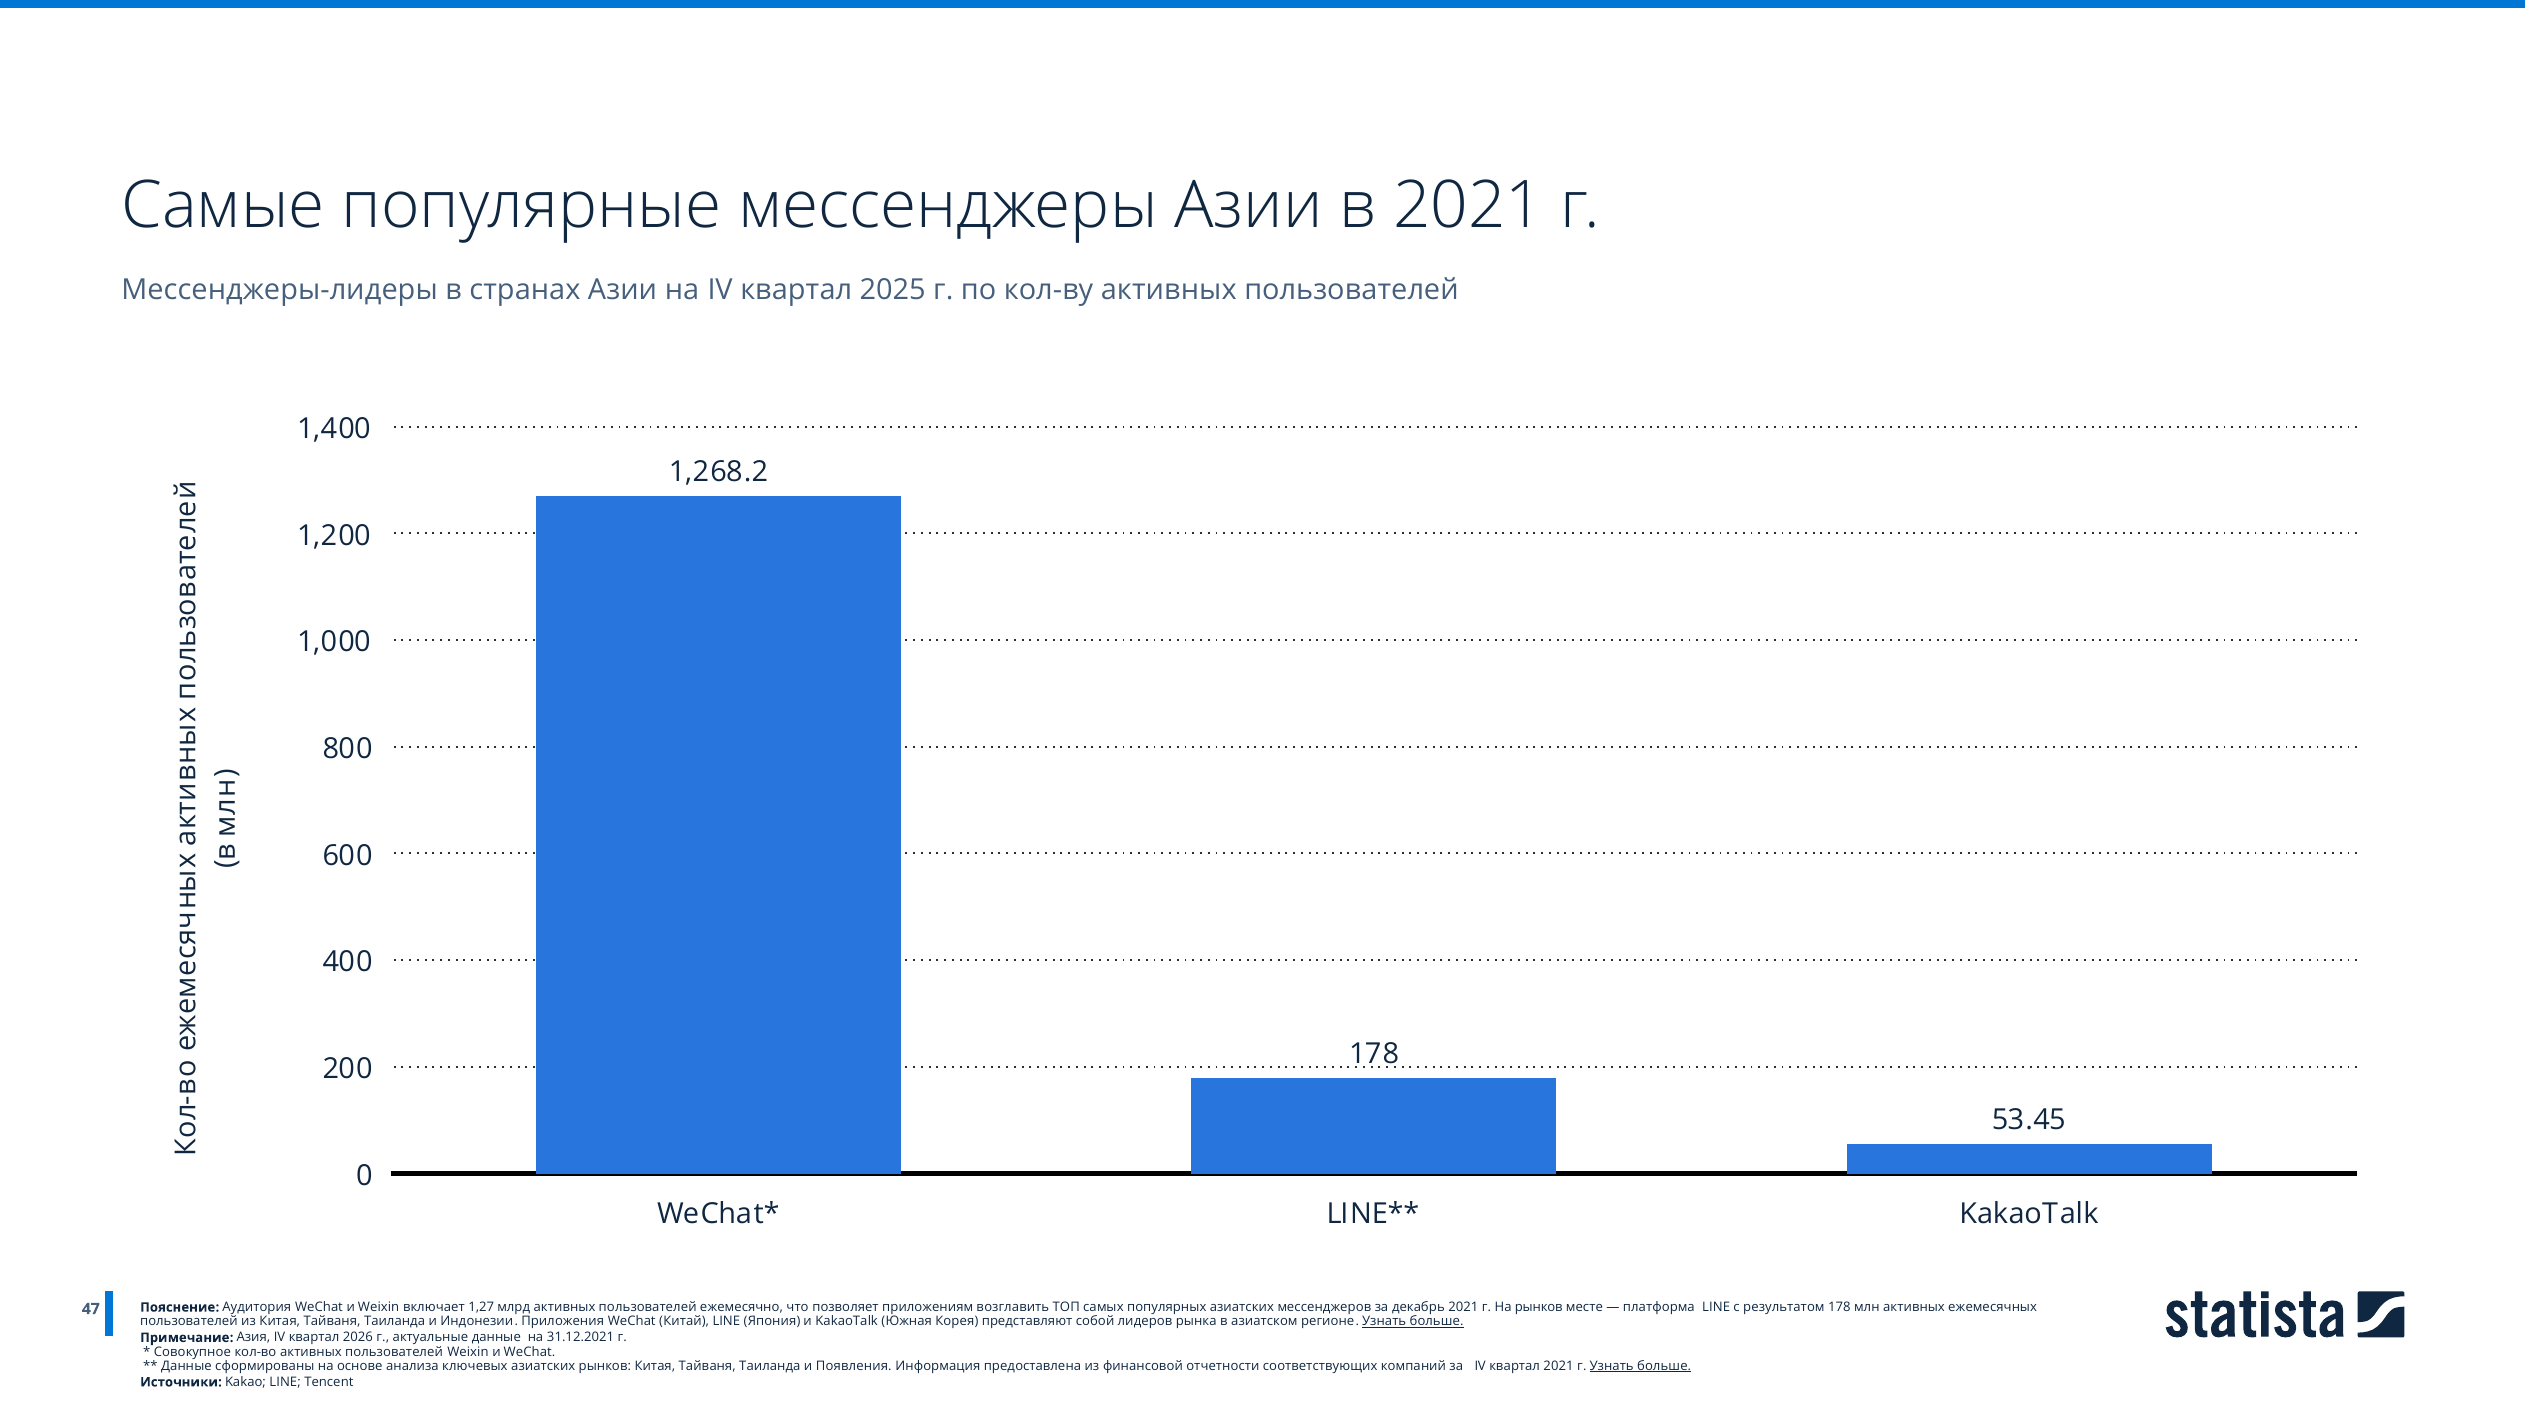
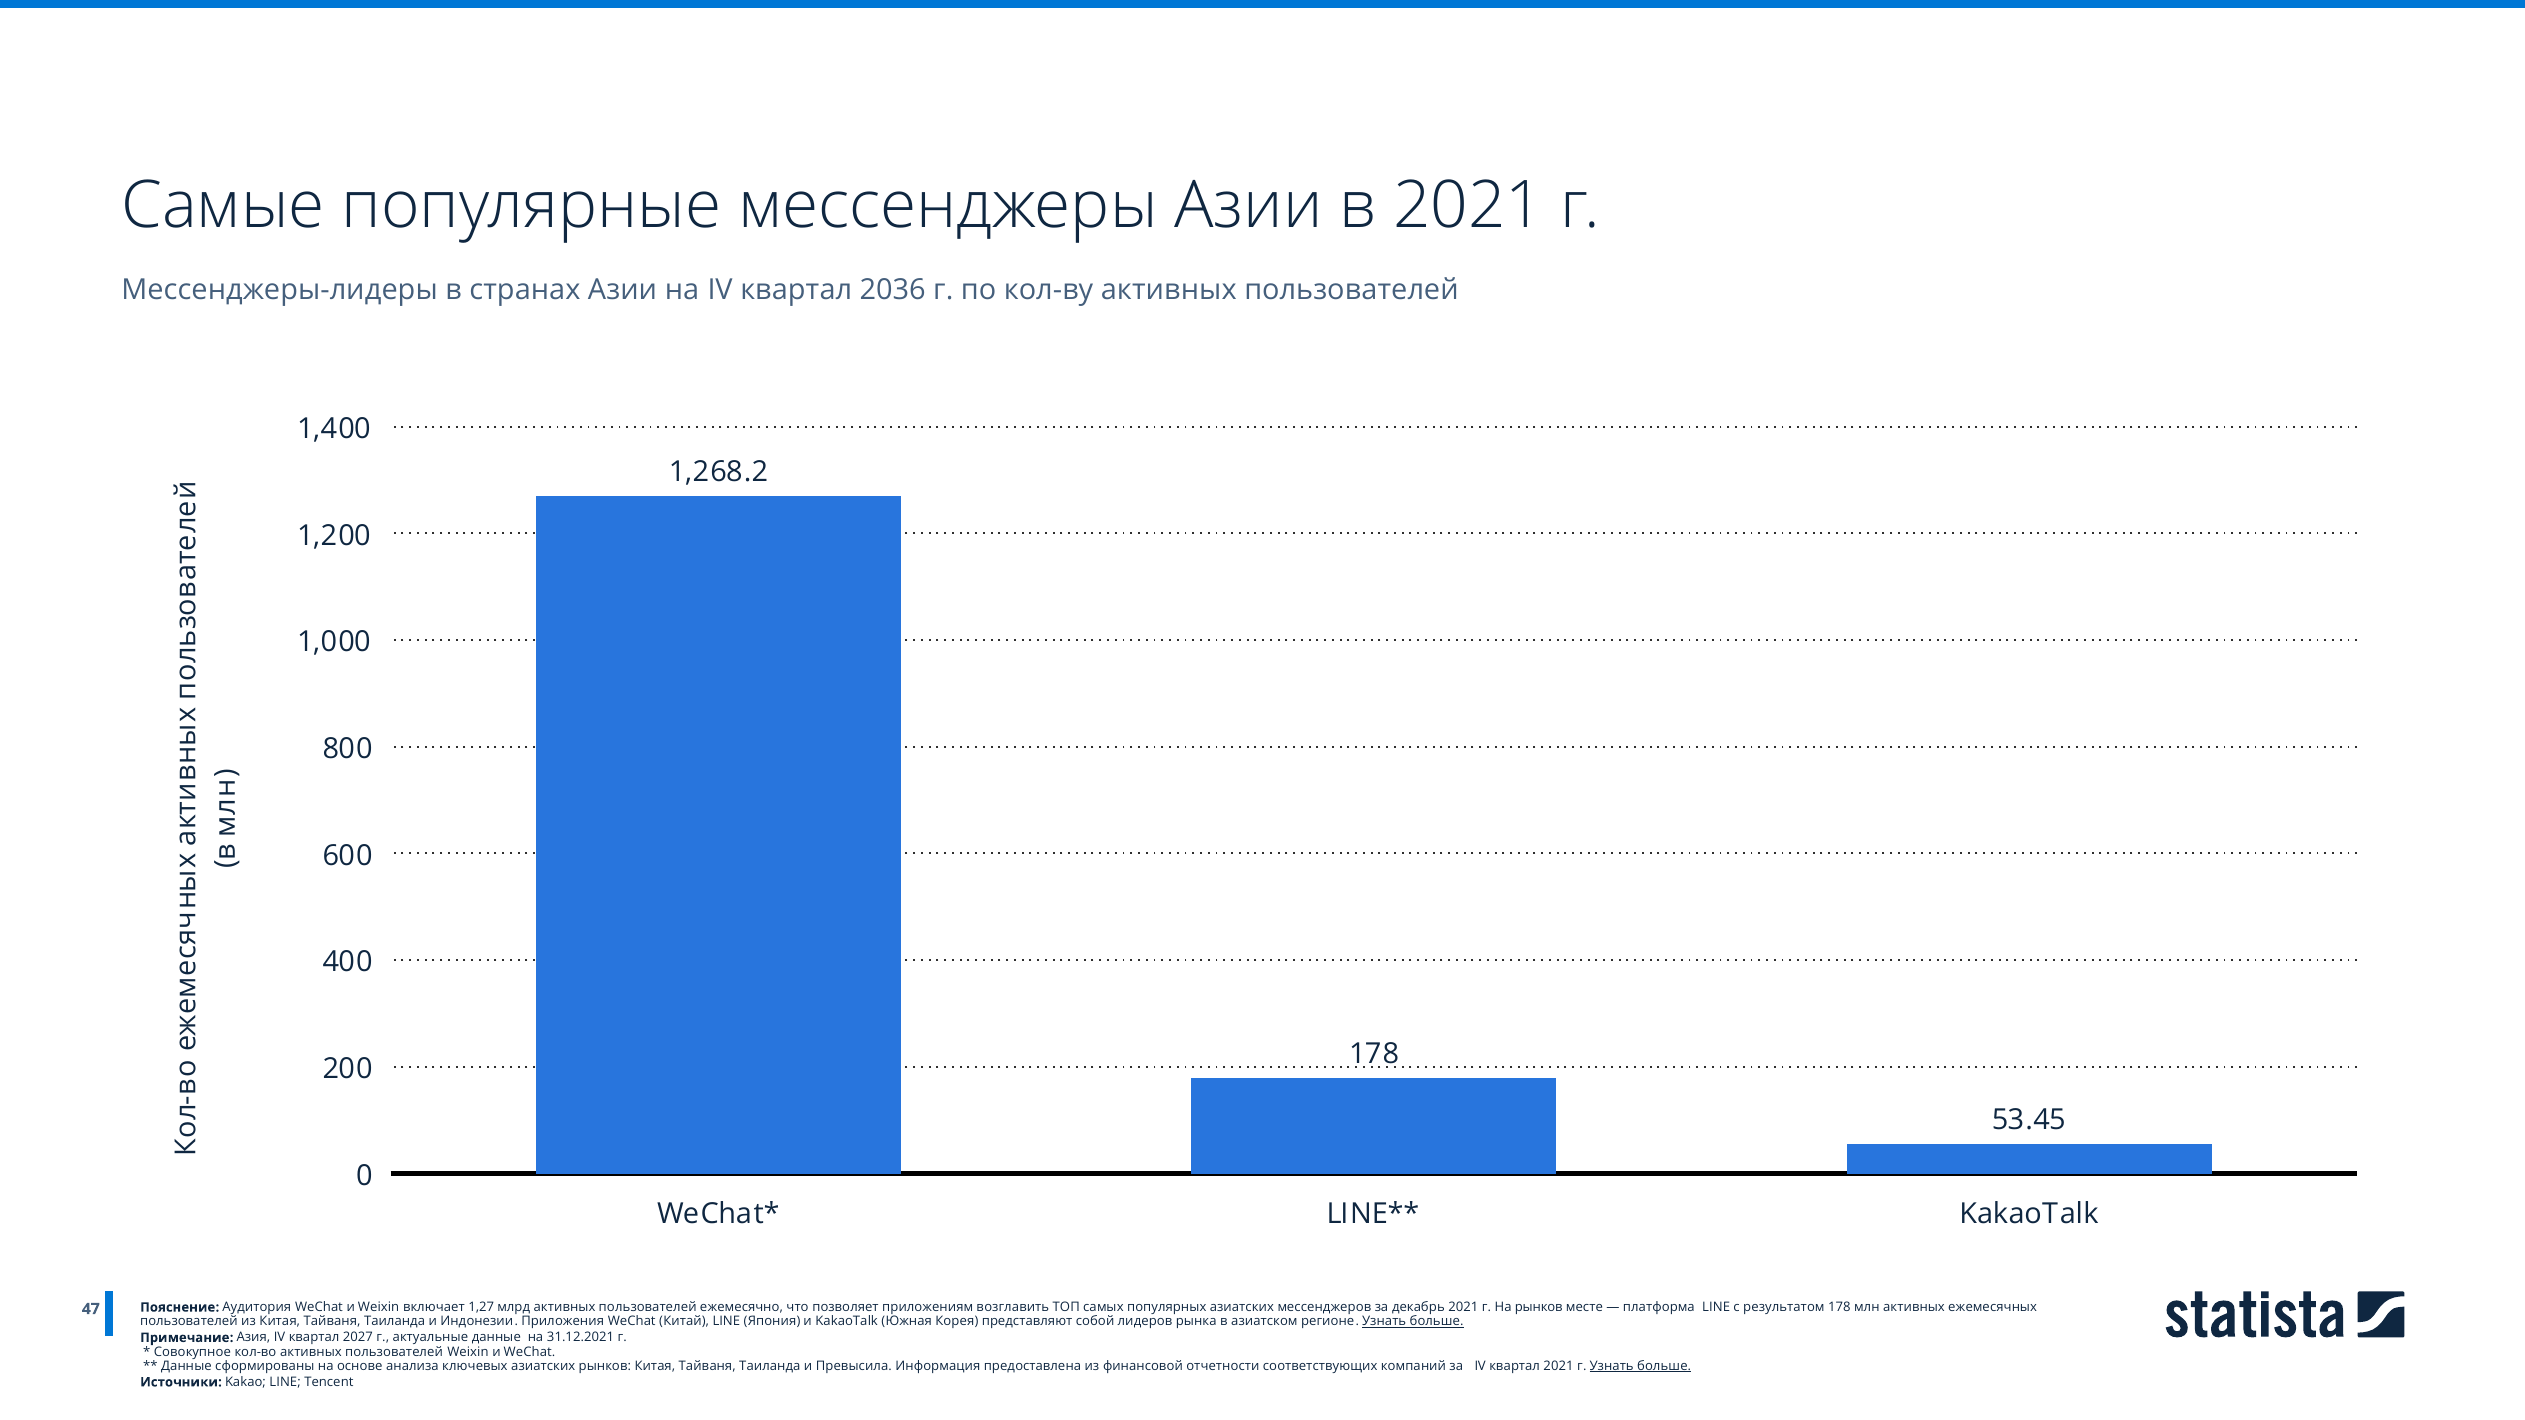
2025: 2025 -> 2036 (893, 290)
2026: 2026 -> 2027 (358, 1338)
Появления: Появления -> Превысила (854, 1366)
